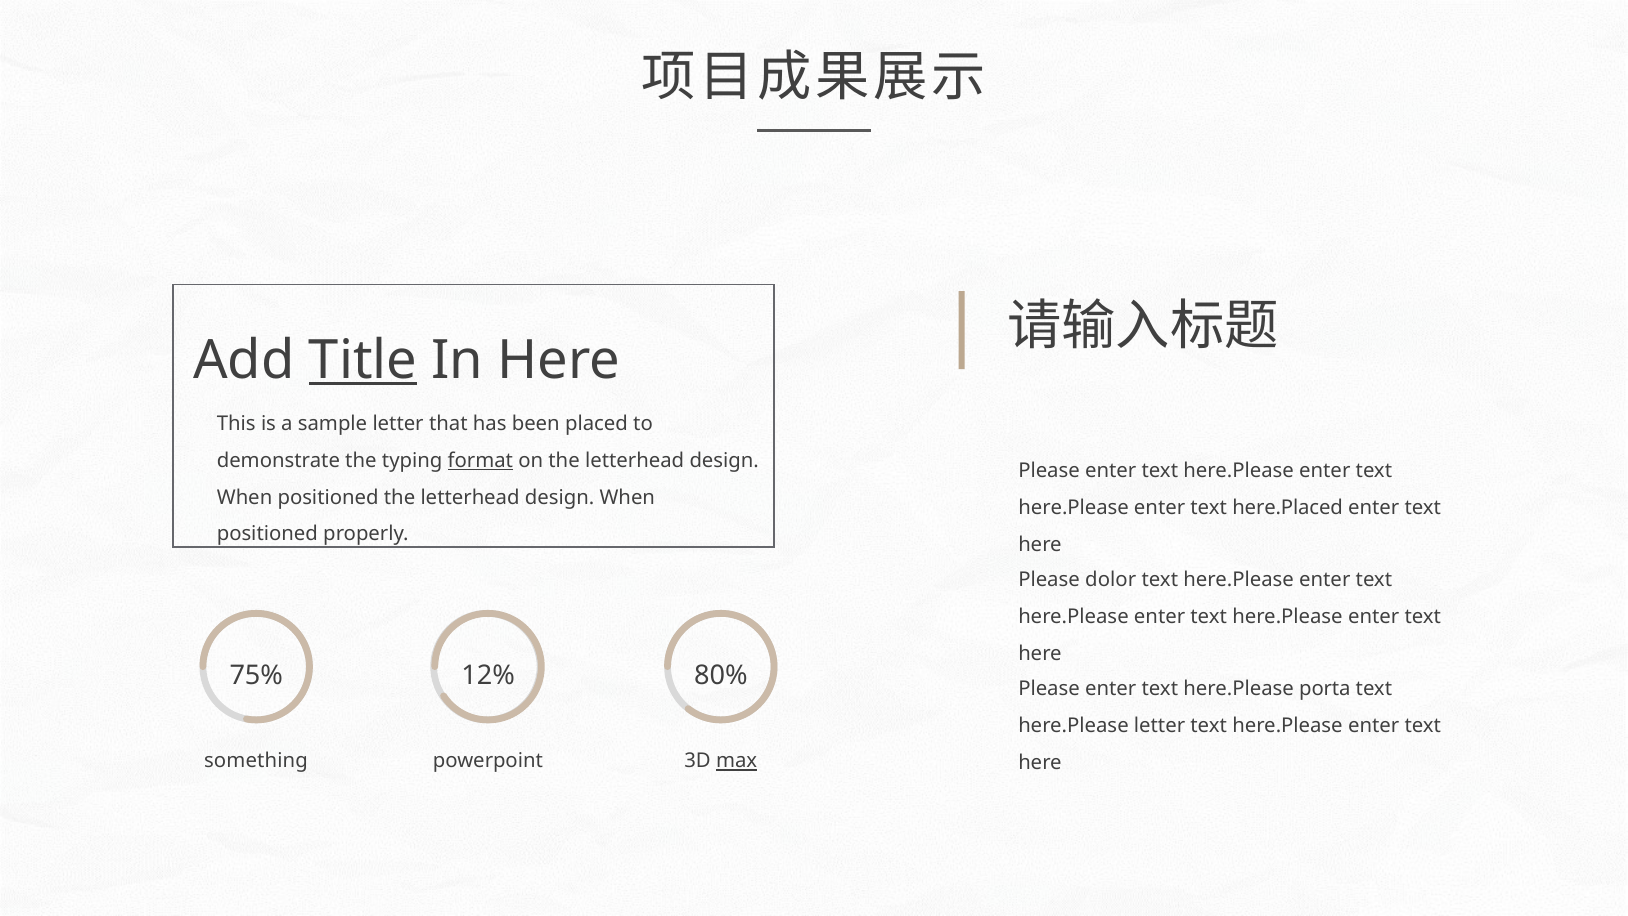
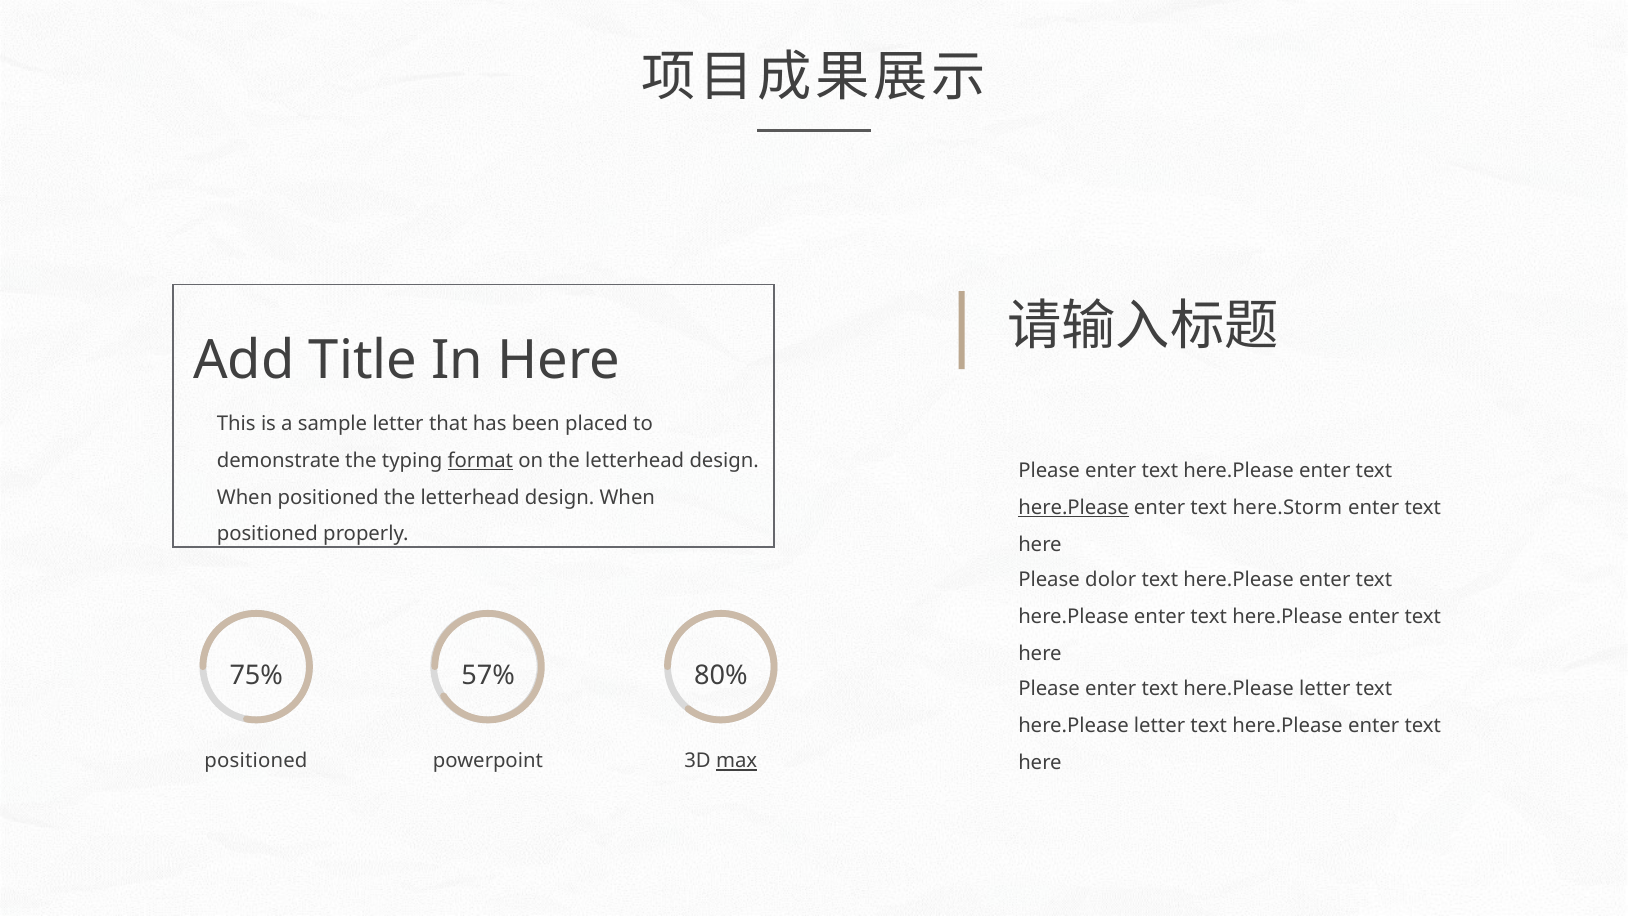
Title underline: present -> none (363, 360)
here.Please underline: none -> present (1074, 508)
here.Placed: here.Placed -> here.Storm (1287, 508)
12%: 12% -> 57% (488, 676)
enter text here.Please porta: porta -> letter (1325, 689)
something: something -> positioned (256, 761)
